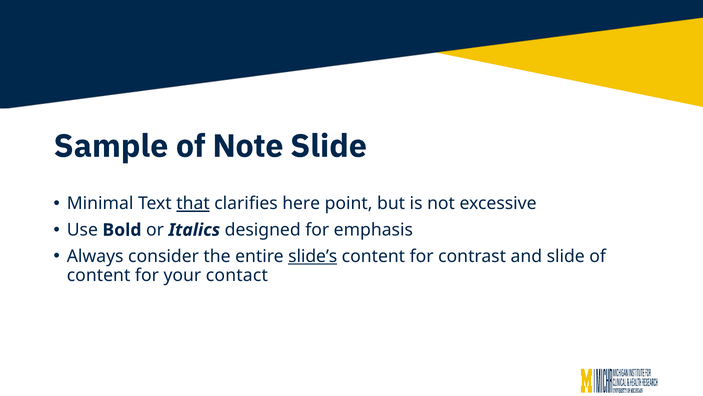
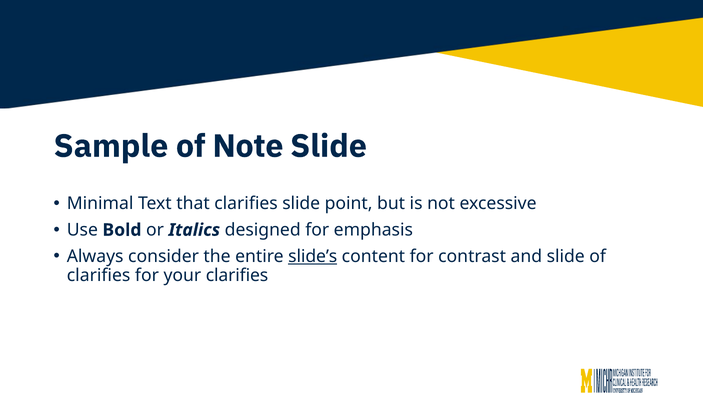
that underline: present -> none (193, 203)
clarifies here: here -> slide (301, 203)
content: content -> clarifies (99, 275)
your contact: contact -> clarifies (237, 275)
